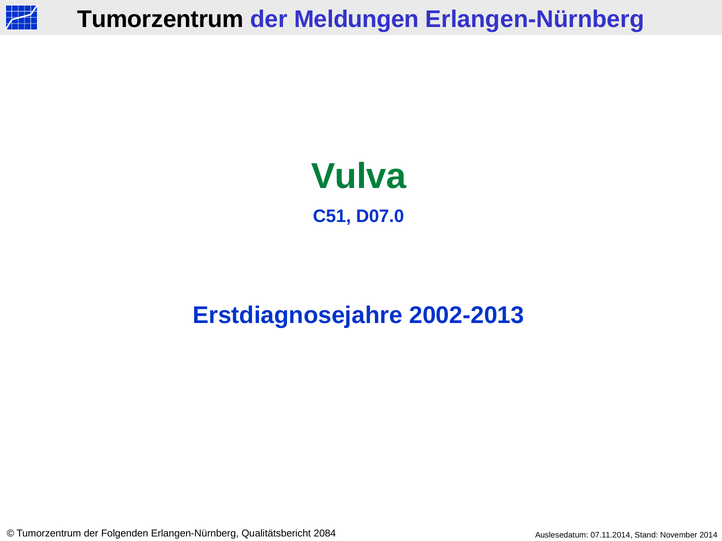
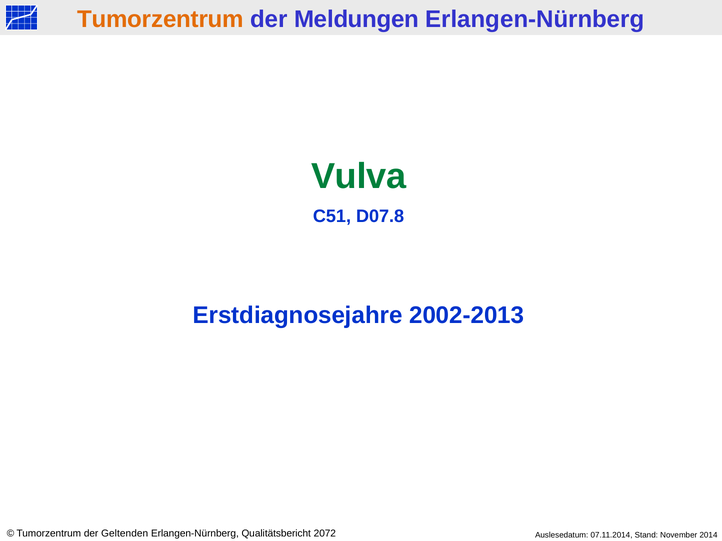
Tumorzentrum colour: black -> orange (160, 19)
D07.0: D07.0 -> D07.8 (380, 217)
Folgenden: Folgenden -> Geltenden (125, 534)
2084: 2084 -> 2072 (325, 534)
